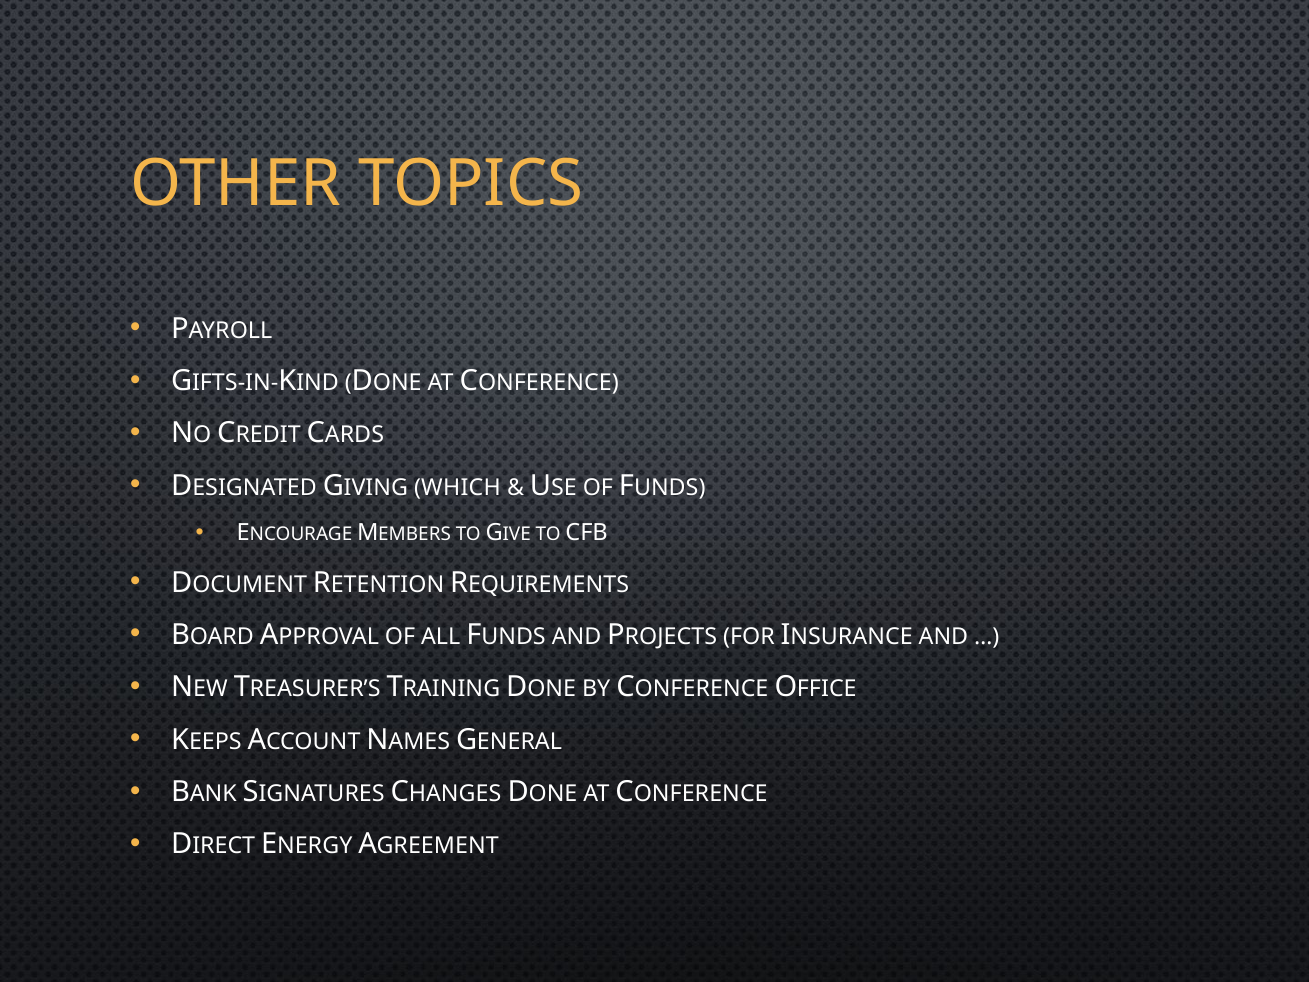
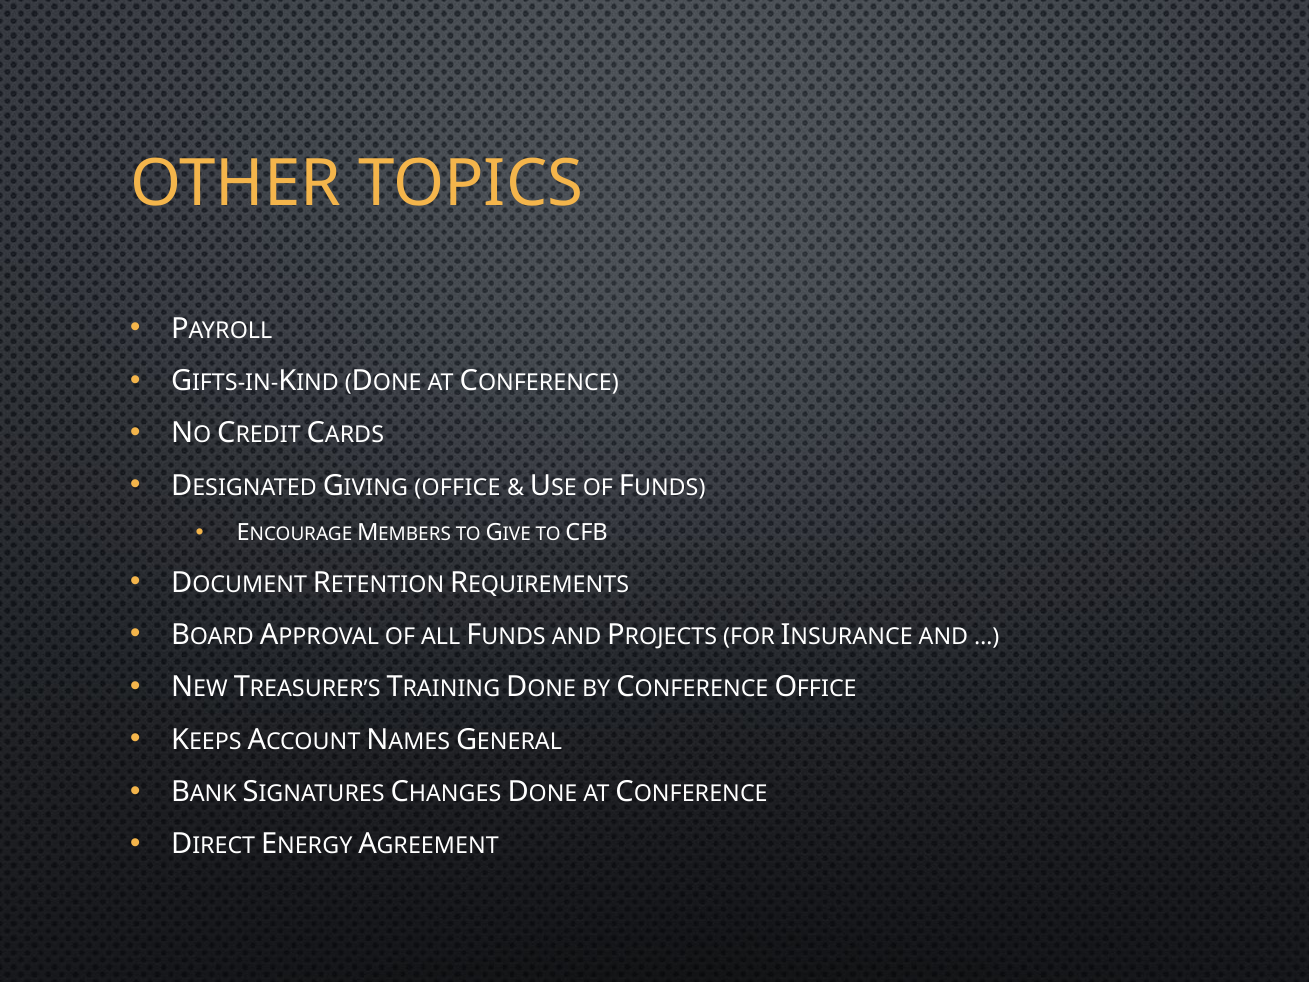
GIVING WHICH: WHICH -> OFFICE (457, 487)
